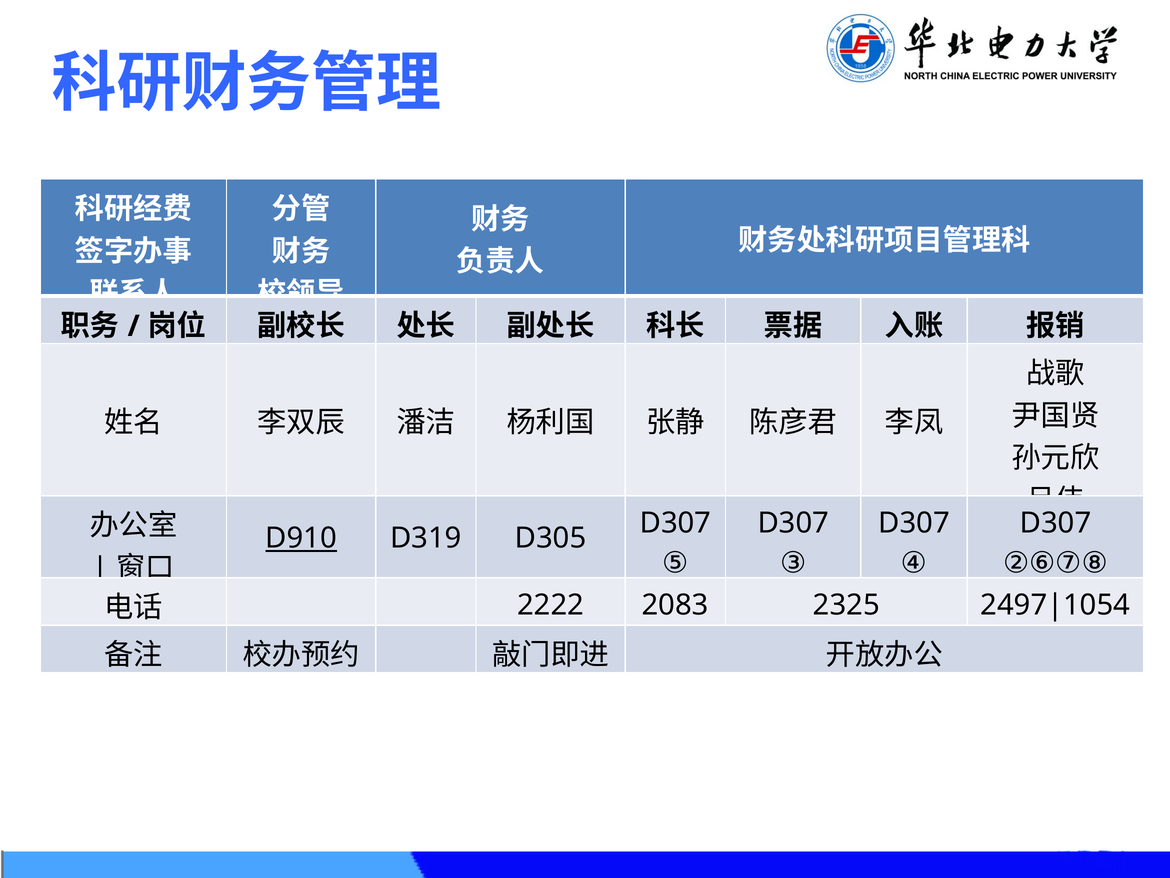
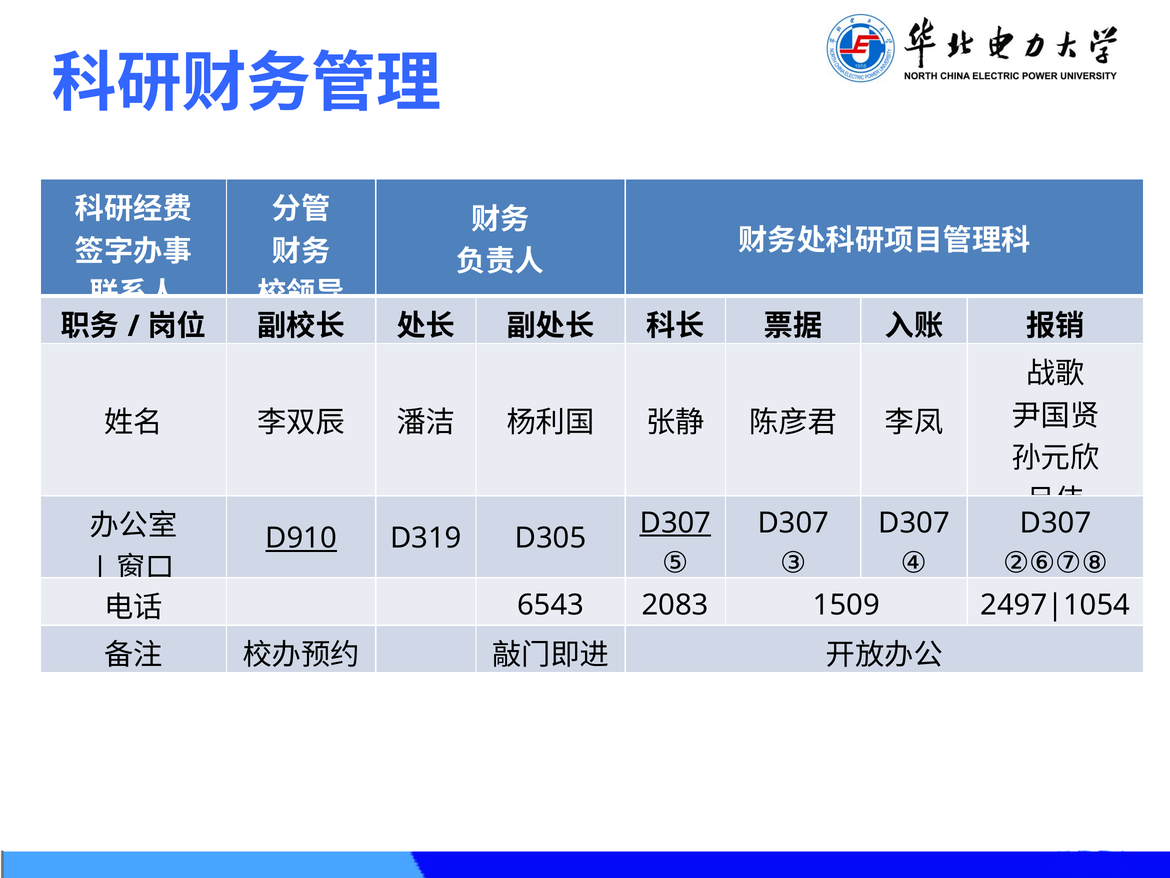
D307 underline: none -> present (675, 523)
2222: 2222 -> 6543 (551, 605)
2325: 2325 -> 1509 (846, 605)
